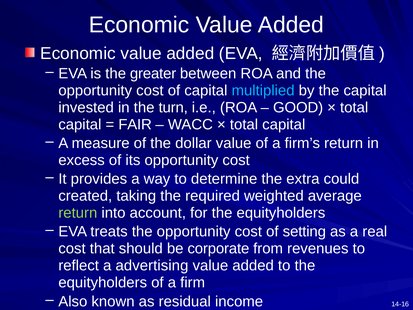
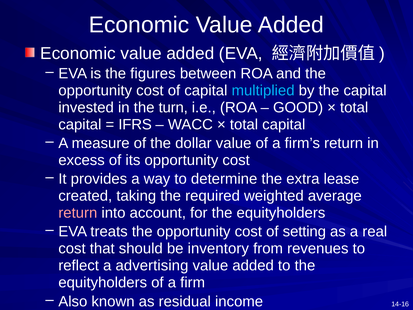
greater: greater -> figures (153, 73)
FAIR: FAIR -> IFRS (135, 124)
could: could -> lease (341, 179)
return colour: light green -> pink (78, 213)
corporate: corporate -> inventory (218, 248)
